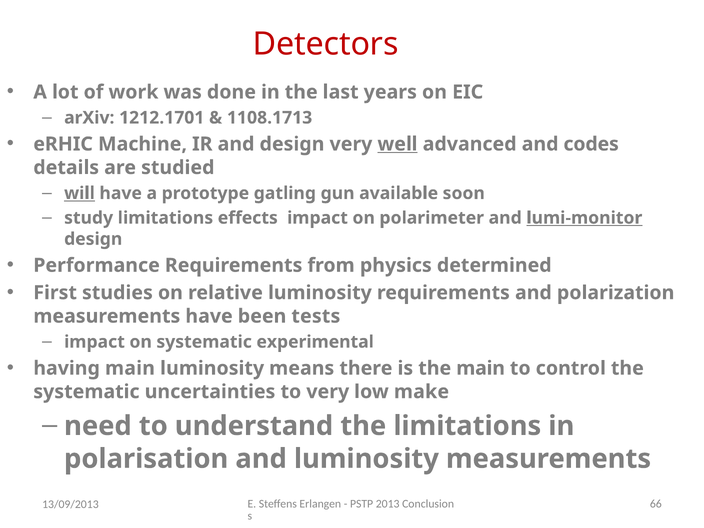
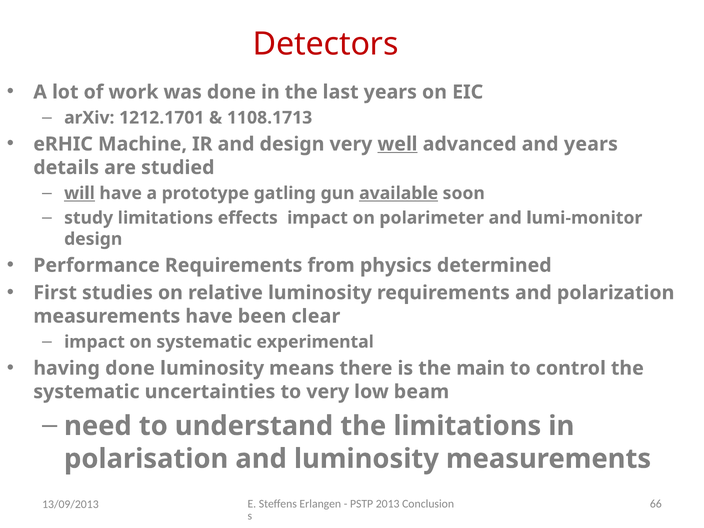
and codes: codes -> years (591, 144)
available underline: none -> present (399, 193)
lumi-monitor underline: present -> none (584, 218)
tests: tests -> clear (316, 316)
having main: main -> done (130, 368)
make: make -> beam (421, 392)
